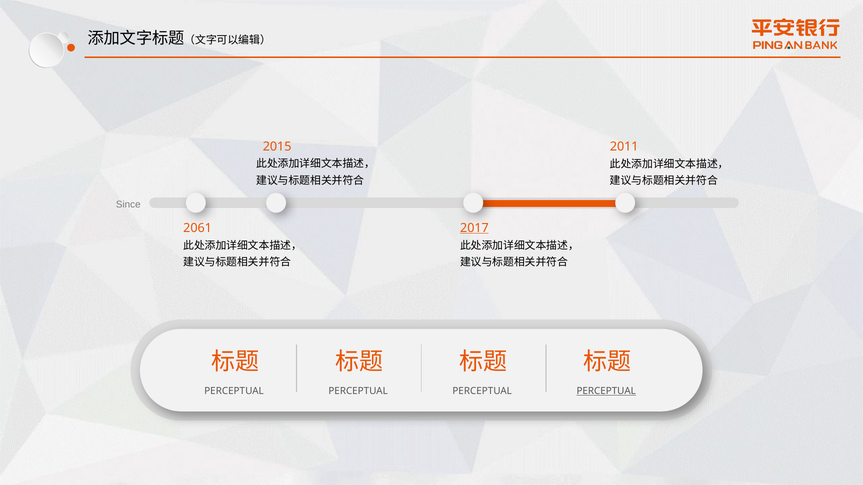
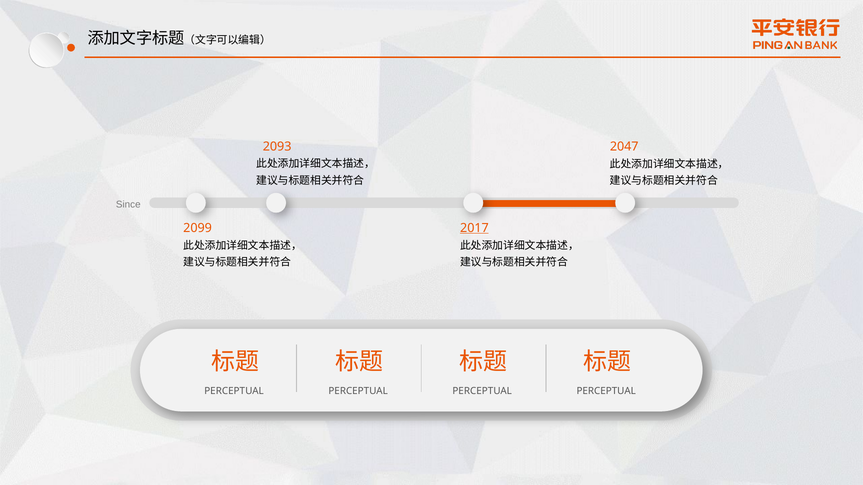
2015: 2015 -> 2093 (277, 147)
2011: 2011 -> 2047 (624, 147)
2061: 2061 -> 2099 (198, 228)
PERCEPTUAL underline: present -> none (606, 391)
